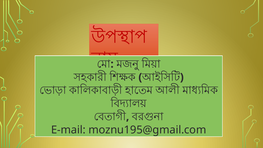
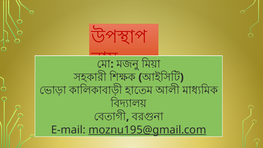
moznu195@gmail.com underline: none -> present (147, 130)
